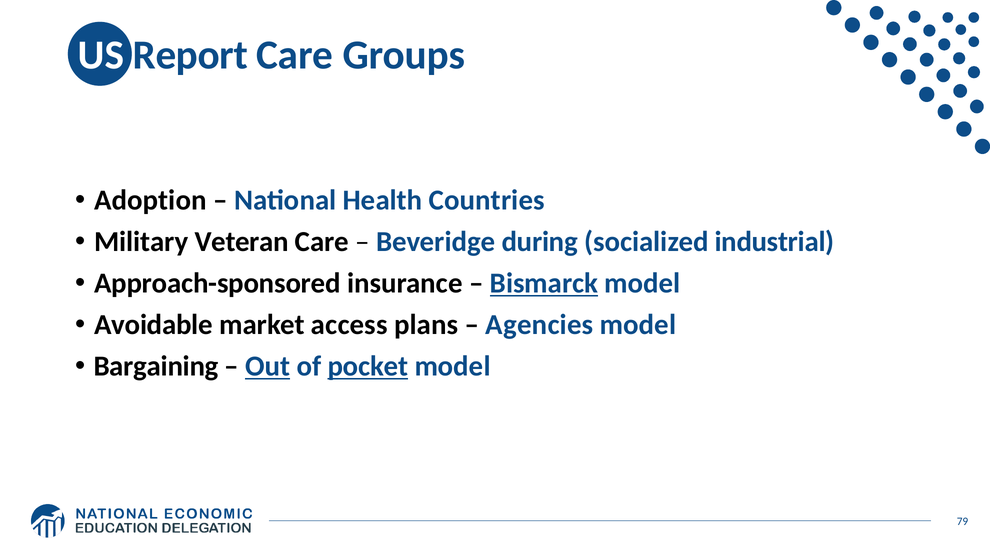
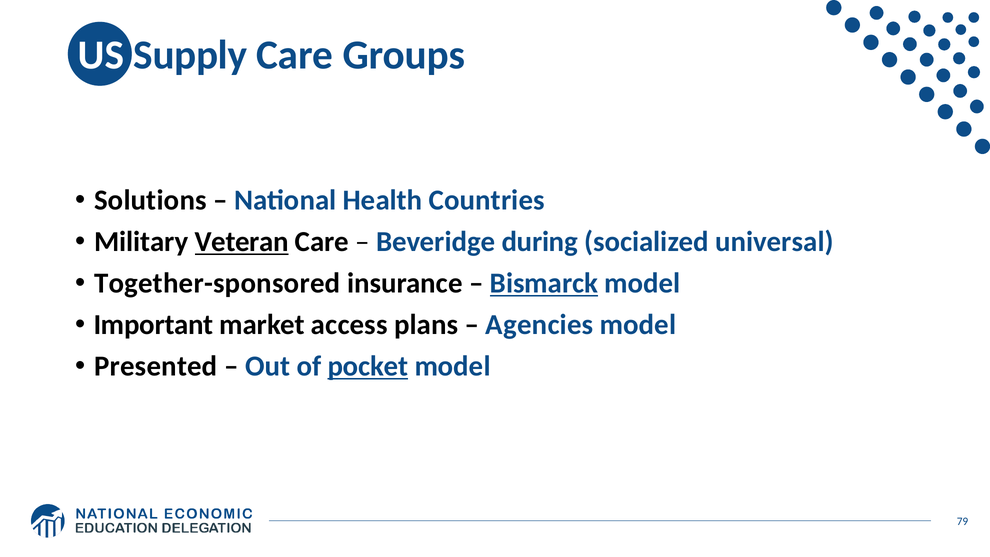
Report: Report -> Supply (190, 55)
Adoption: Adoption -> Solutions (150, 200)
Veteran underline: none -> present (242, 242)
industrial: industrial -> universal (774, 242)
Approach-sponsored: Approach-sponsored -> Together-sponsored (217, 283)
Avoidable: Avoidable -> Important (153, 325)
Bargaining: Bargaining -> Presented (156, 366)
Out underline: present -> none (268, 366)
